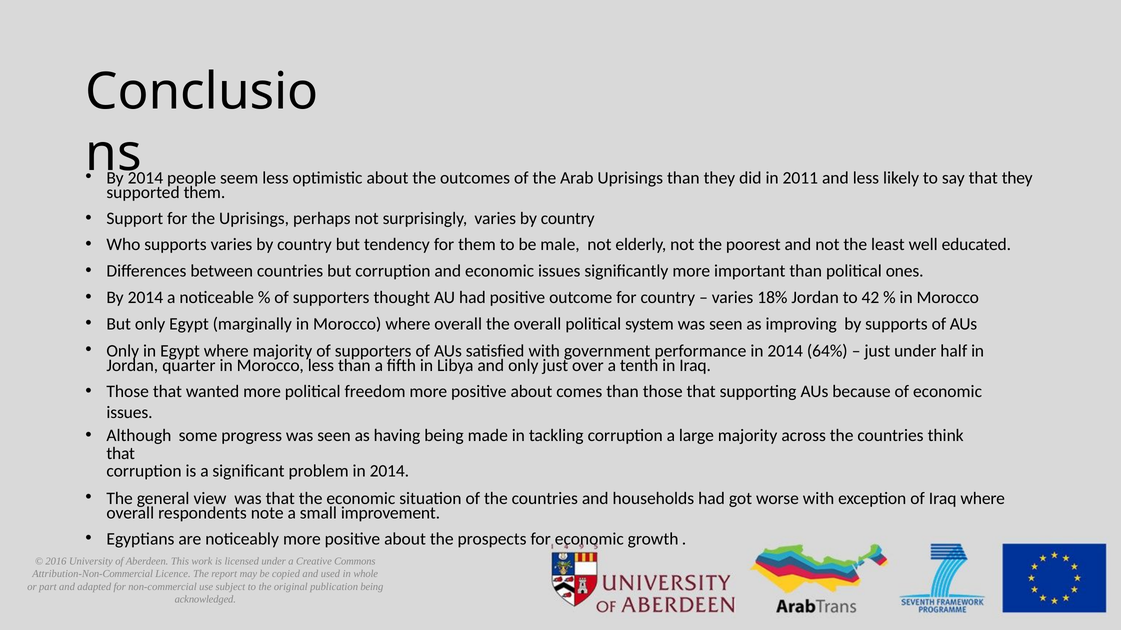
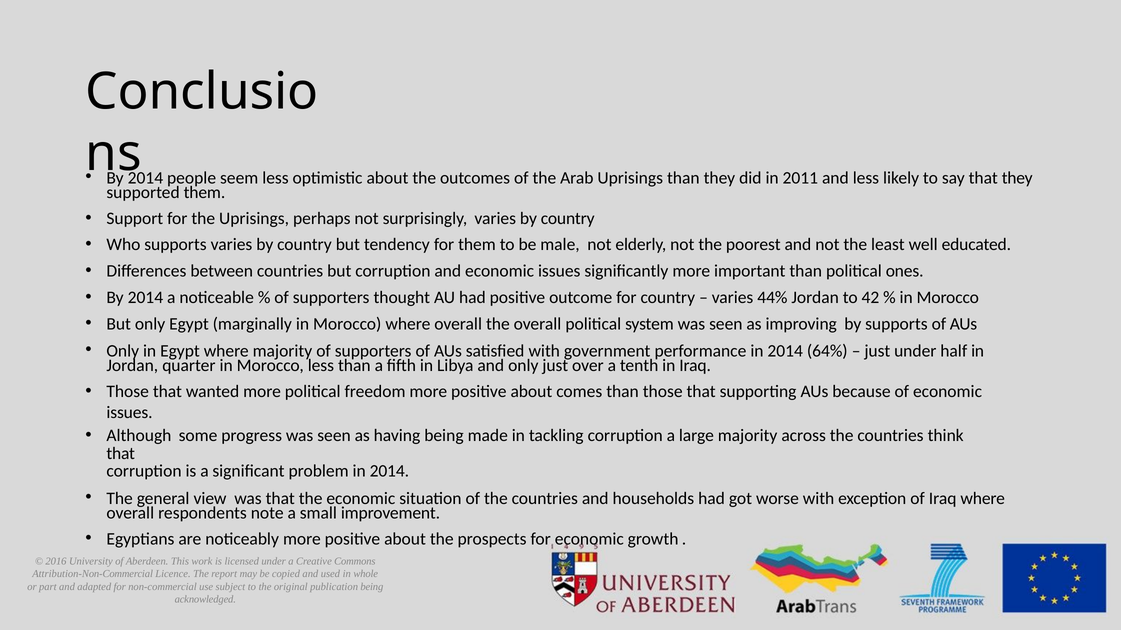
18%: 18% -> 44% (772, 298)
